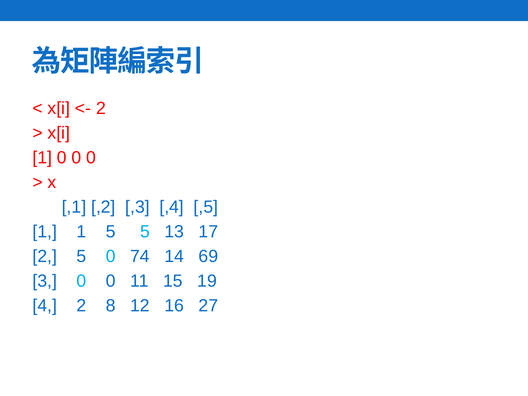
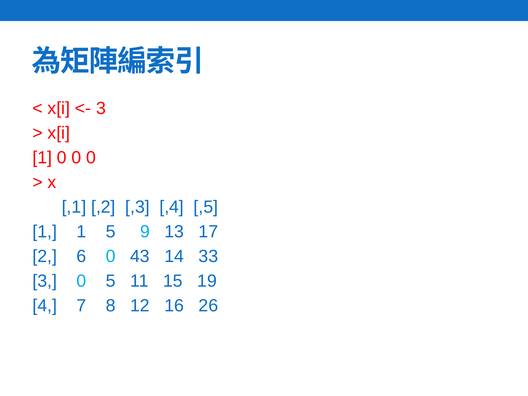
2: 2 -> 3 (101, 108)
5 5: 5 -> 9 (145, 232)
2 5: 5 -> 6 (81, 256)
74: 74 -> 43 (140, 256)
69: 69 -> 33 (208, 256)
3 0 0: 0 -> 5 (111, 281)
4 2: 2 -> 7 (81, 306)
27: 27 -> 26 (208, 306)
